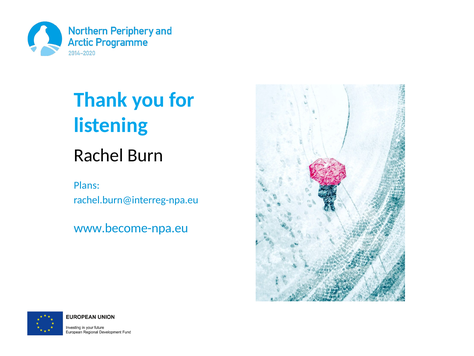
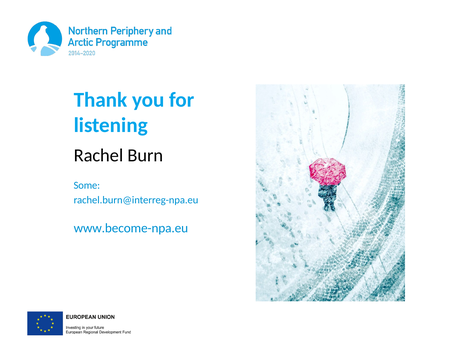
Plans: Plans -> Some (87, 185)
